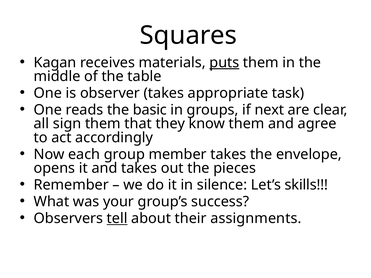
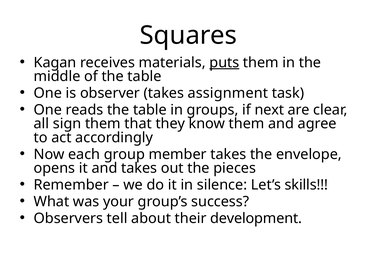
appropriate: appropriate -> assignment (228, 93)
reads the basic: basic -> table (150, 110)
tell underline: present -> none (117, 219)
assignments: assignments -> development (256, 219)
